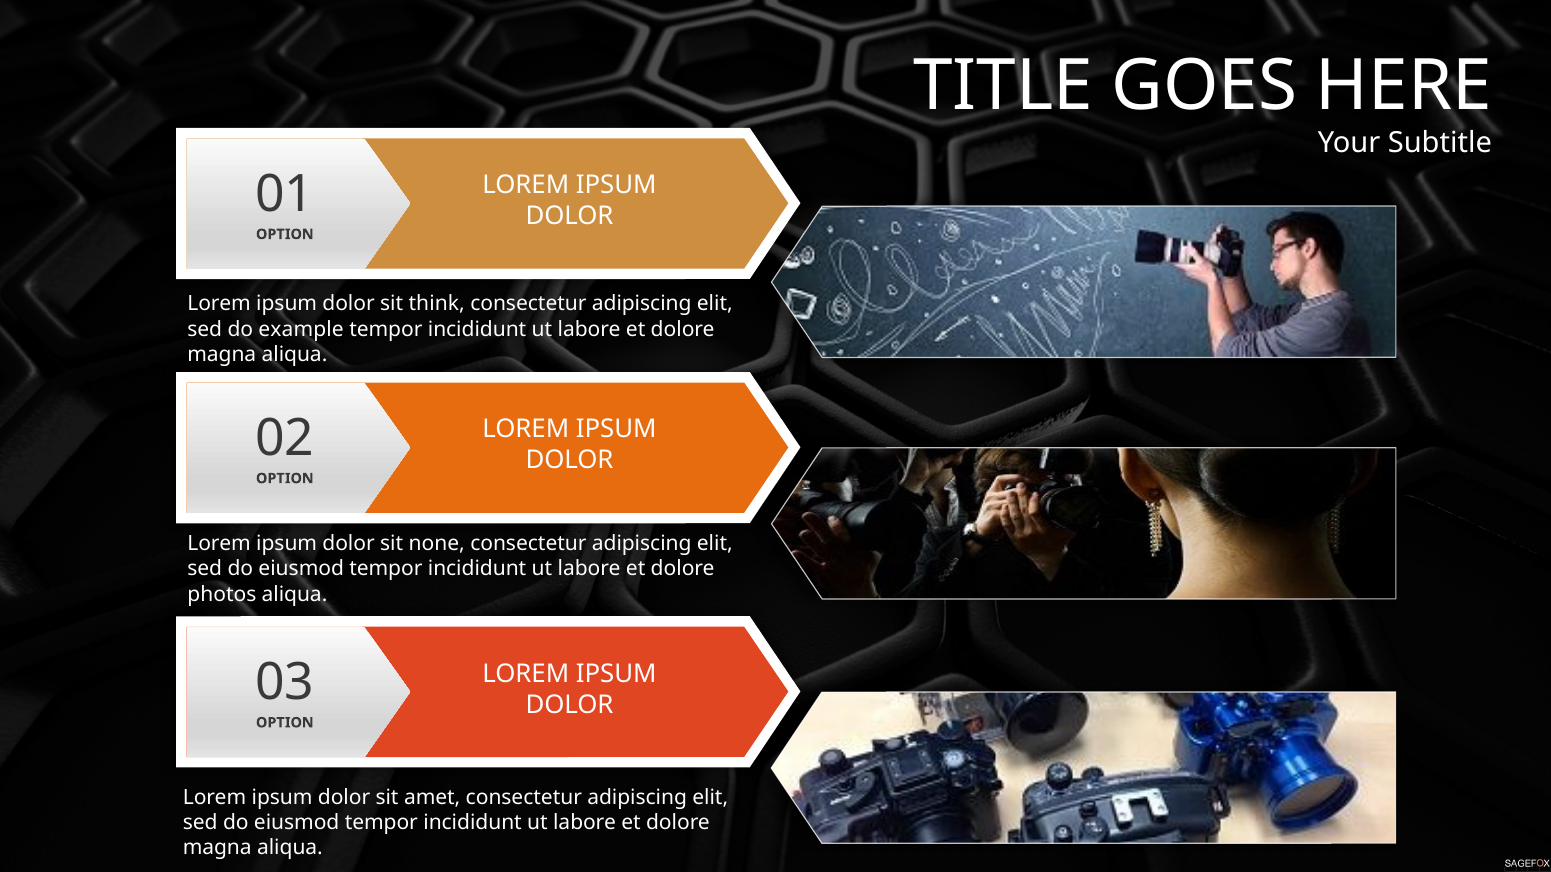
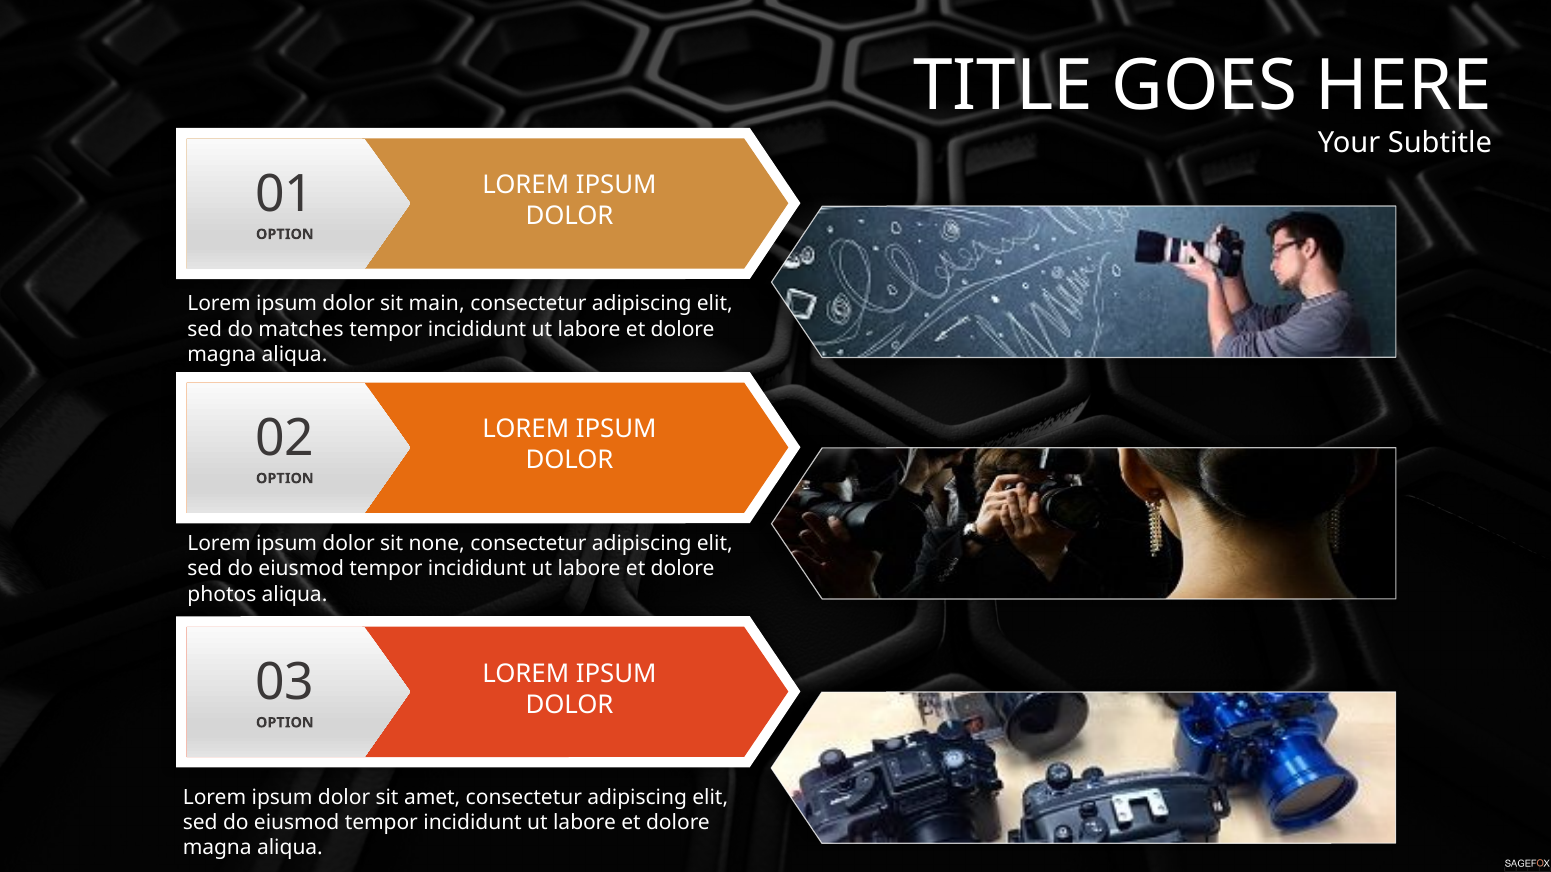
think: think -> main (437, 304)
example: example -> matches (301, 329)
